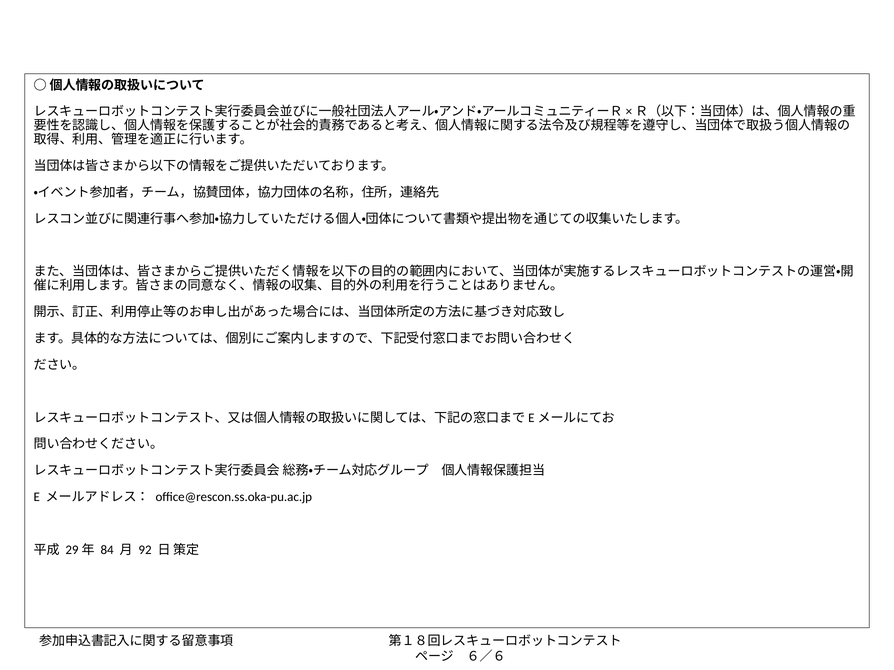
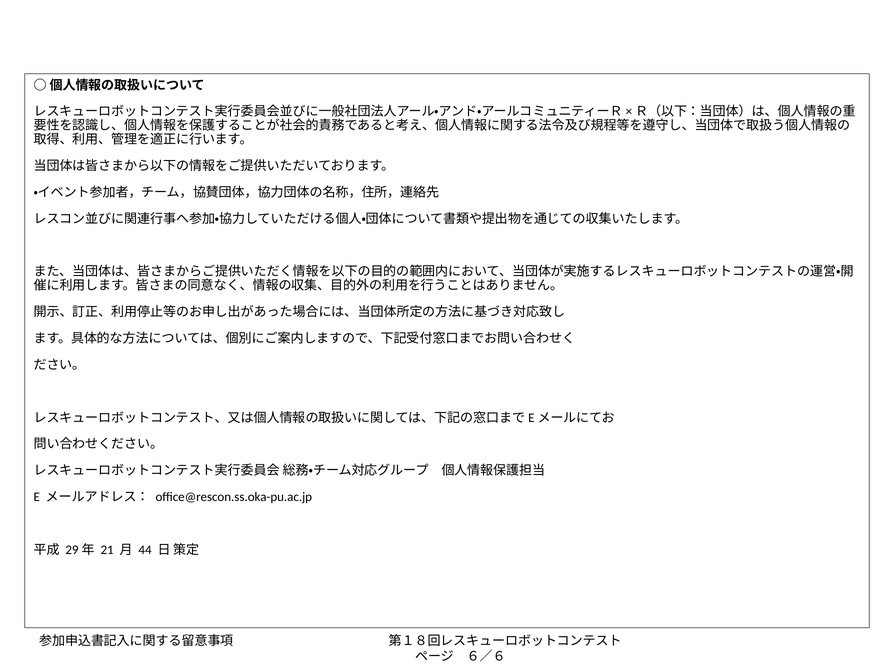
84: 84 -> 21 (107, 550)
92: 92 -> 44 (145, 550)
